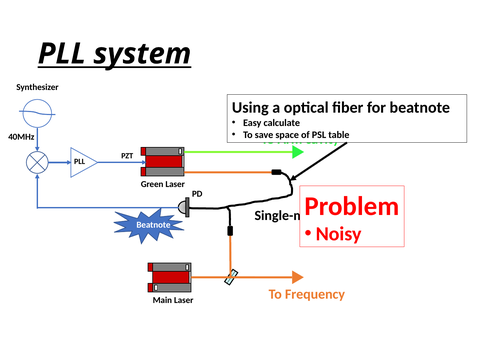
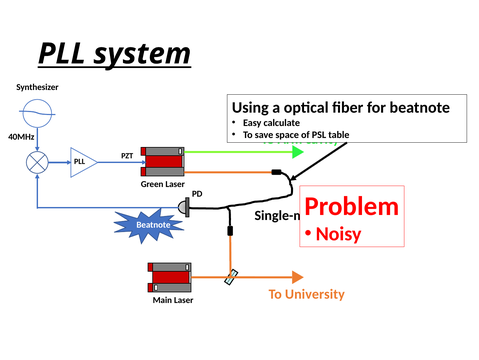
Frequency: Frequency -> University (315, 294)
